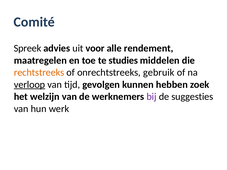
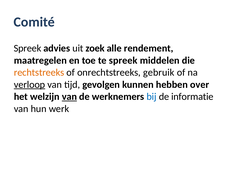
voor: voor -> zoek (95, 48)
te studies: studies -> spreek (123, 60)
zoek: zoek -> over (200, 85)
van underline: none -> present (69, 97)
bij colour: purple -> blue (152, 97)
suggesties: suggesties -> informatie (192, 97)
